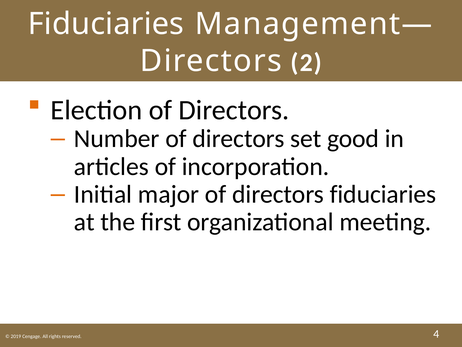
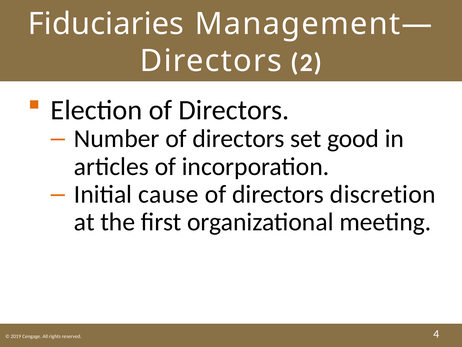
major: major -> cause (168, 194)
directors fiduciaries: fiduciaries -> discretion (383, 194)
